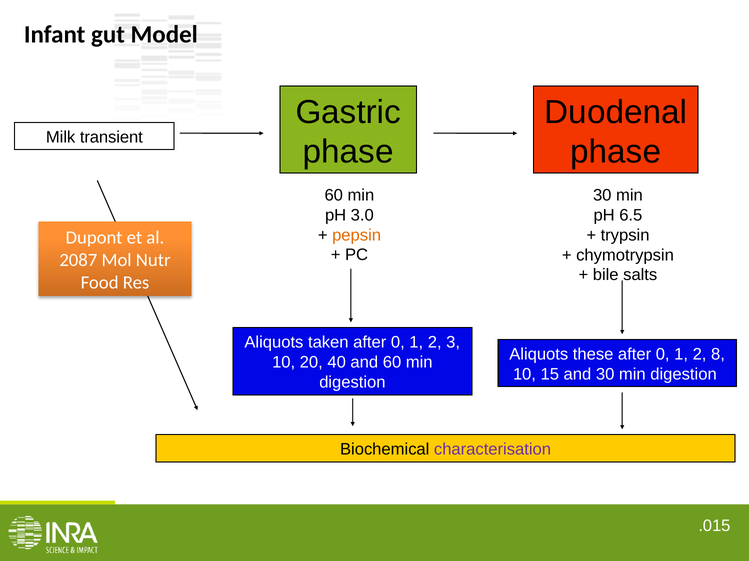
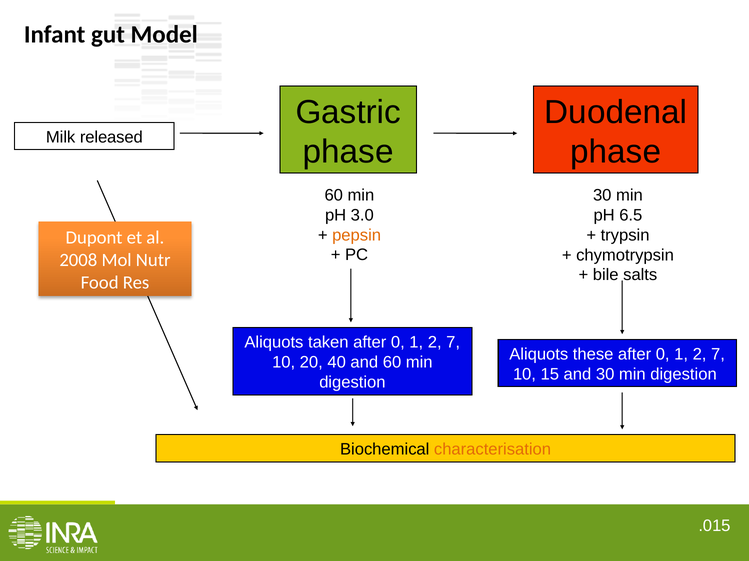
transient: transient -> released (111, 137)
2087: 2087 -> 2008 (78, 261)
3: 3 -> 7 (453, 343)
8: 8 -> 7 (718, 355)
characterisation colour: purple -> orange (493, 450)
